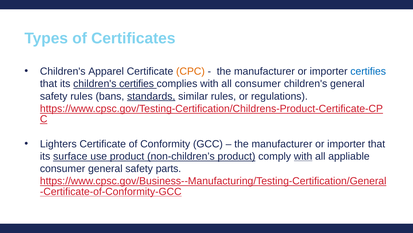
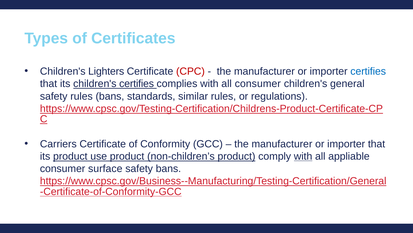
Apparel: Apparel -> Lighters (106, 71)
CPC colour: orange -> red (190, 71)
standards underline: present -> none (151, 96)
Lighters: Lighters -> Carriers (58, 144)
its surface: surface -> product (70, 156)
consumer general: general -> surface (105, 168)
safety parts: parts -> bans (168, 168)
